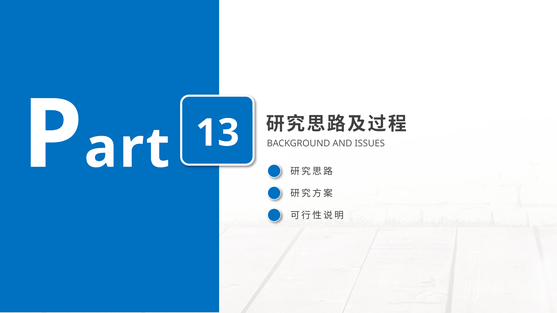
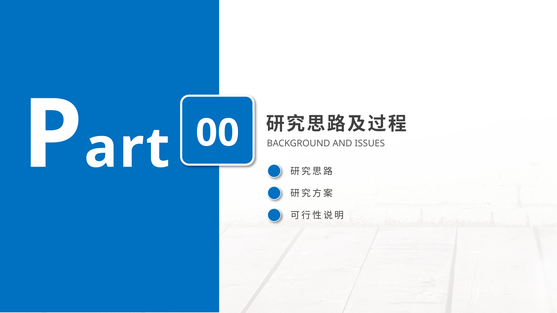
13: 13 -> 00 (218, 133)
